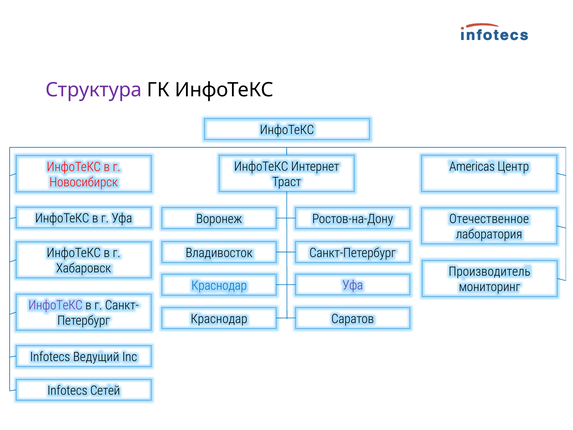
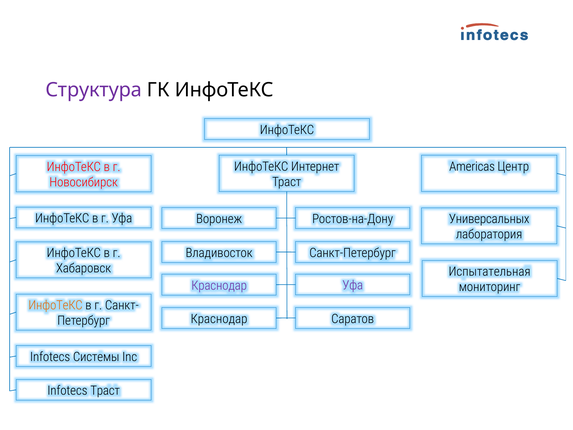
Отечественное: Отечественное -> Универсальных (489, 219)
Производитель: Производитель -> Испытательная (490, 272)
Краснодар colour: blue -> purple (219, 285)
ИнфоТеКС colour: purple -> orange (55, 305)
Ведущий: Ведущий -> Системы (96, 357)
Infotecs Сетей: Сетей -> Траст (105, 390)
